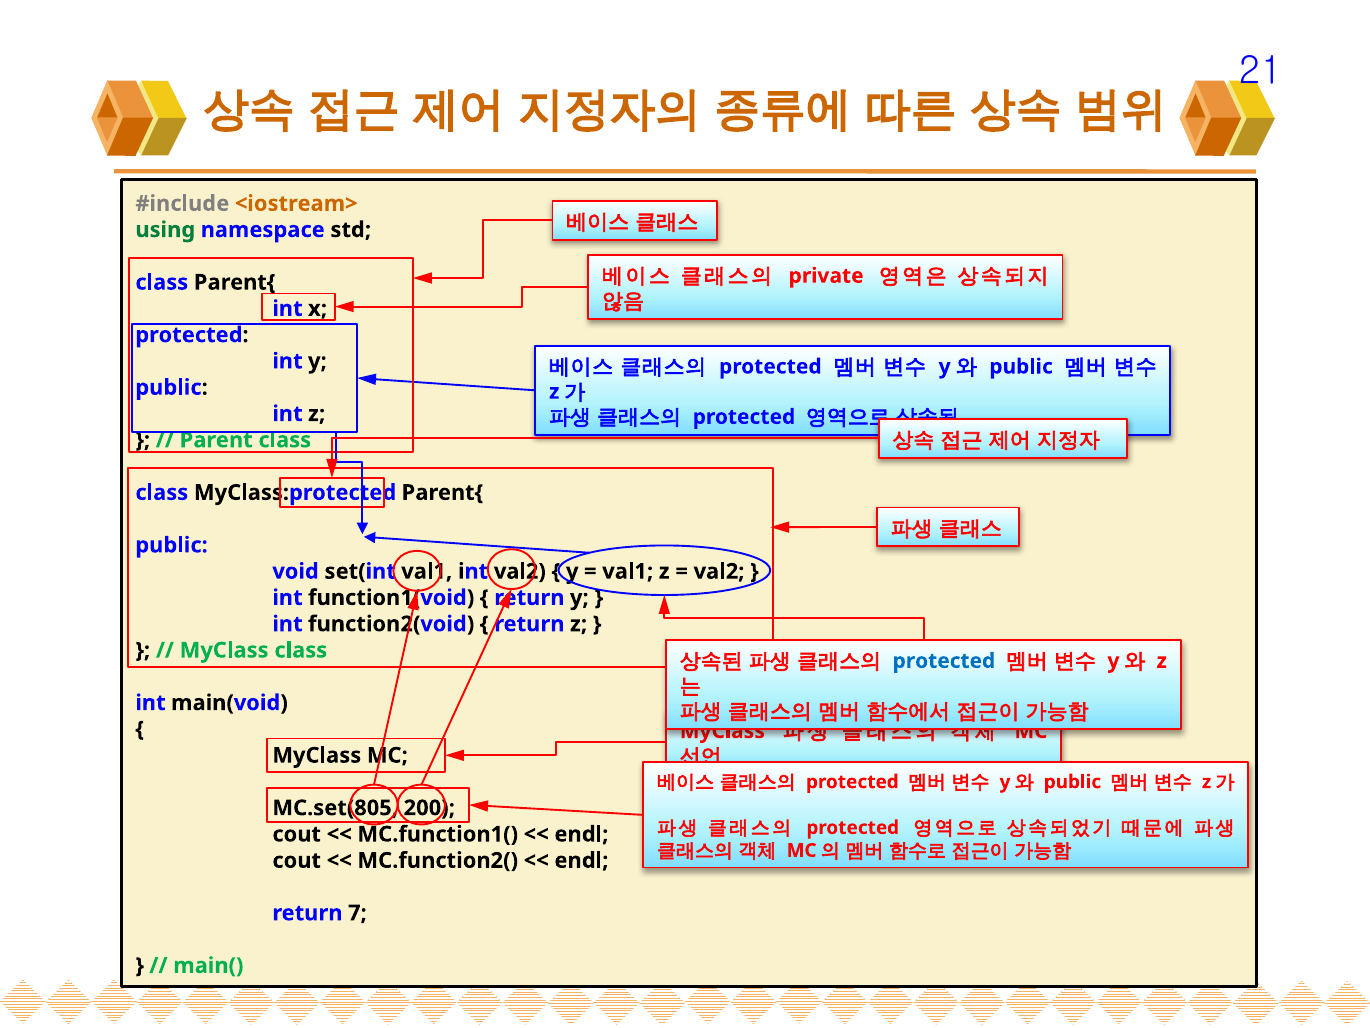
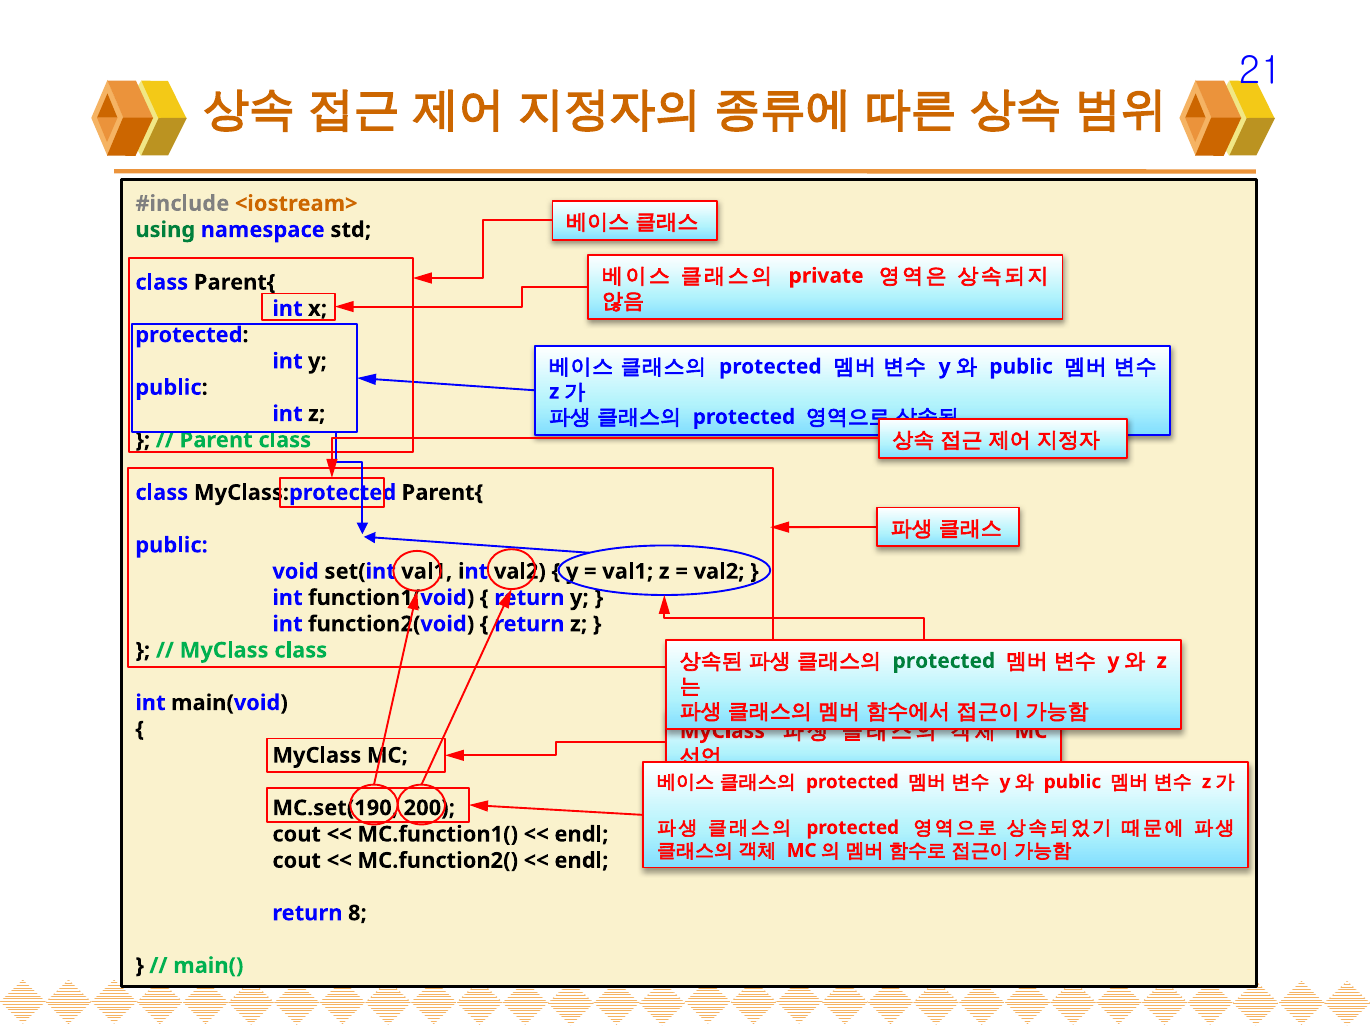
protected colour: blue -> green (944, 661)
MC.set(805: MC.set(805 -> MC.set(190 (335, 808)
7: 7 -> 8 (357, 913)
